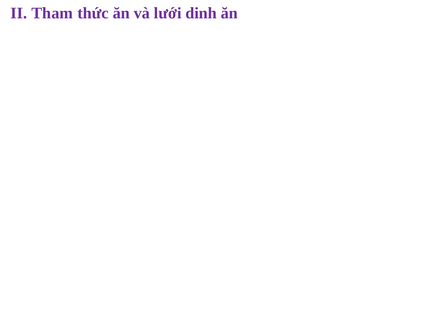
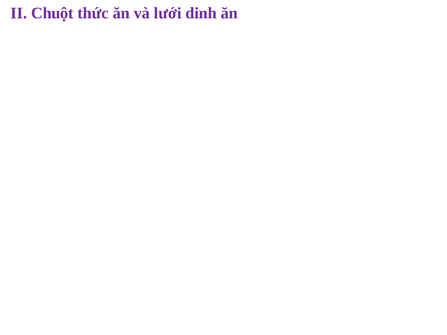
Tham: Tham -> Chuột (52, 13)
